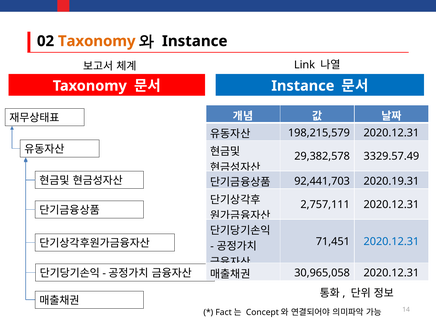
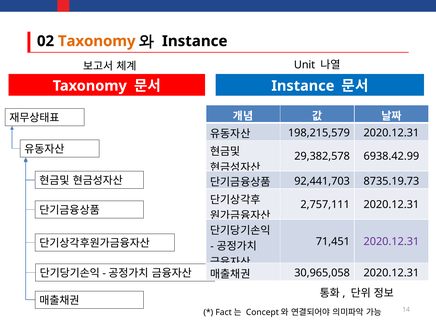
Link: Link -> Unit (305, 65)
3329.57.49: 3329.57.49 -> 6938.42.99 (391, 156)
2020.19.31: 2020.19.31 -> 8735.19.73 (391, 181)
2020.12.31 colour: blue -> purple (391, 242)
